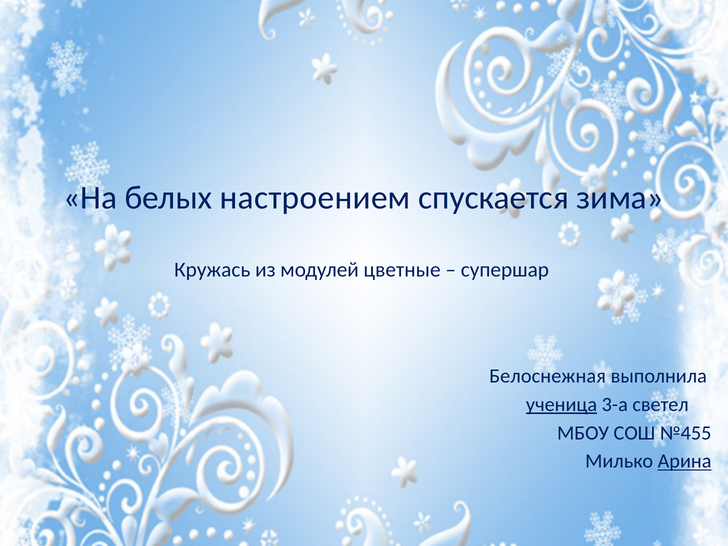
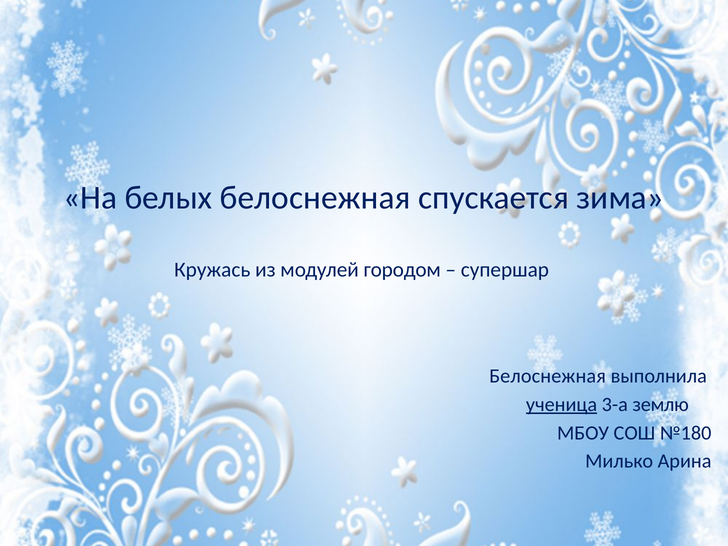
белых настроением: настроением -> белоснежная (315, 198)
цветные: цветные -> городом (402, 270)
светел: светел -> землю (661, 405)
№455: №455 -> №180 (686, 433)
Арина underline: present -> none (685, 461)
